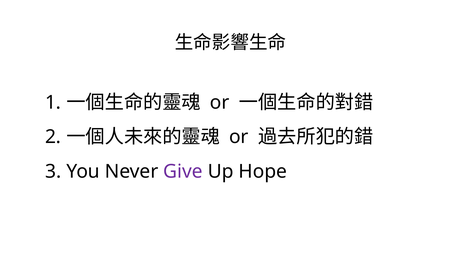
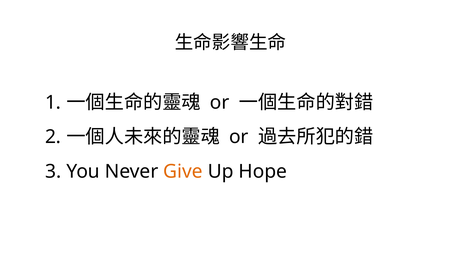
Give colour: purple -> orange (183, 172)
